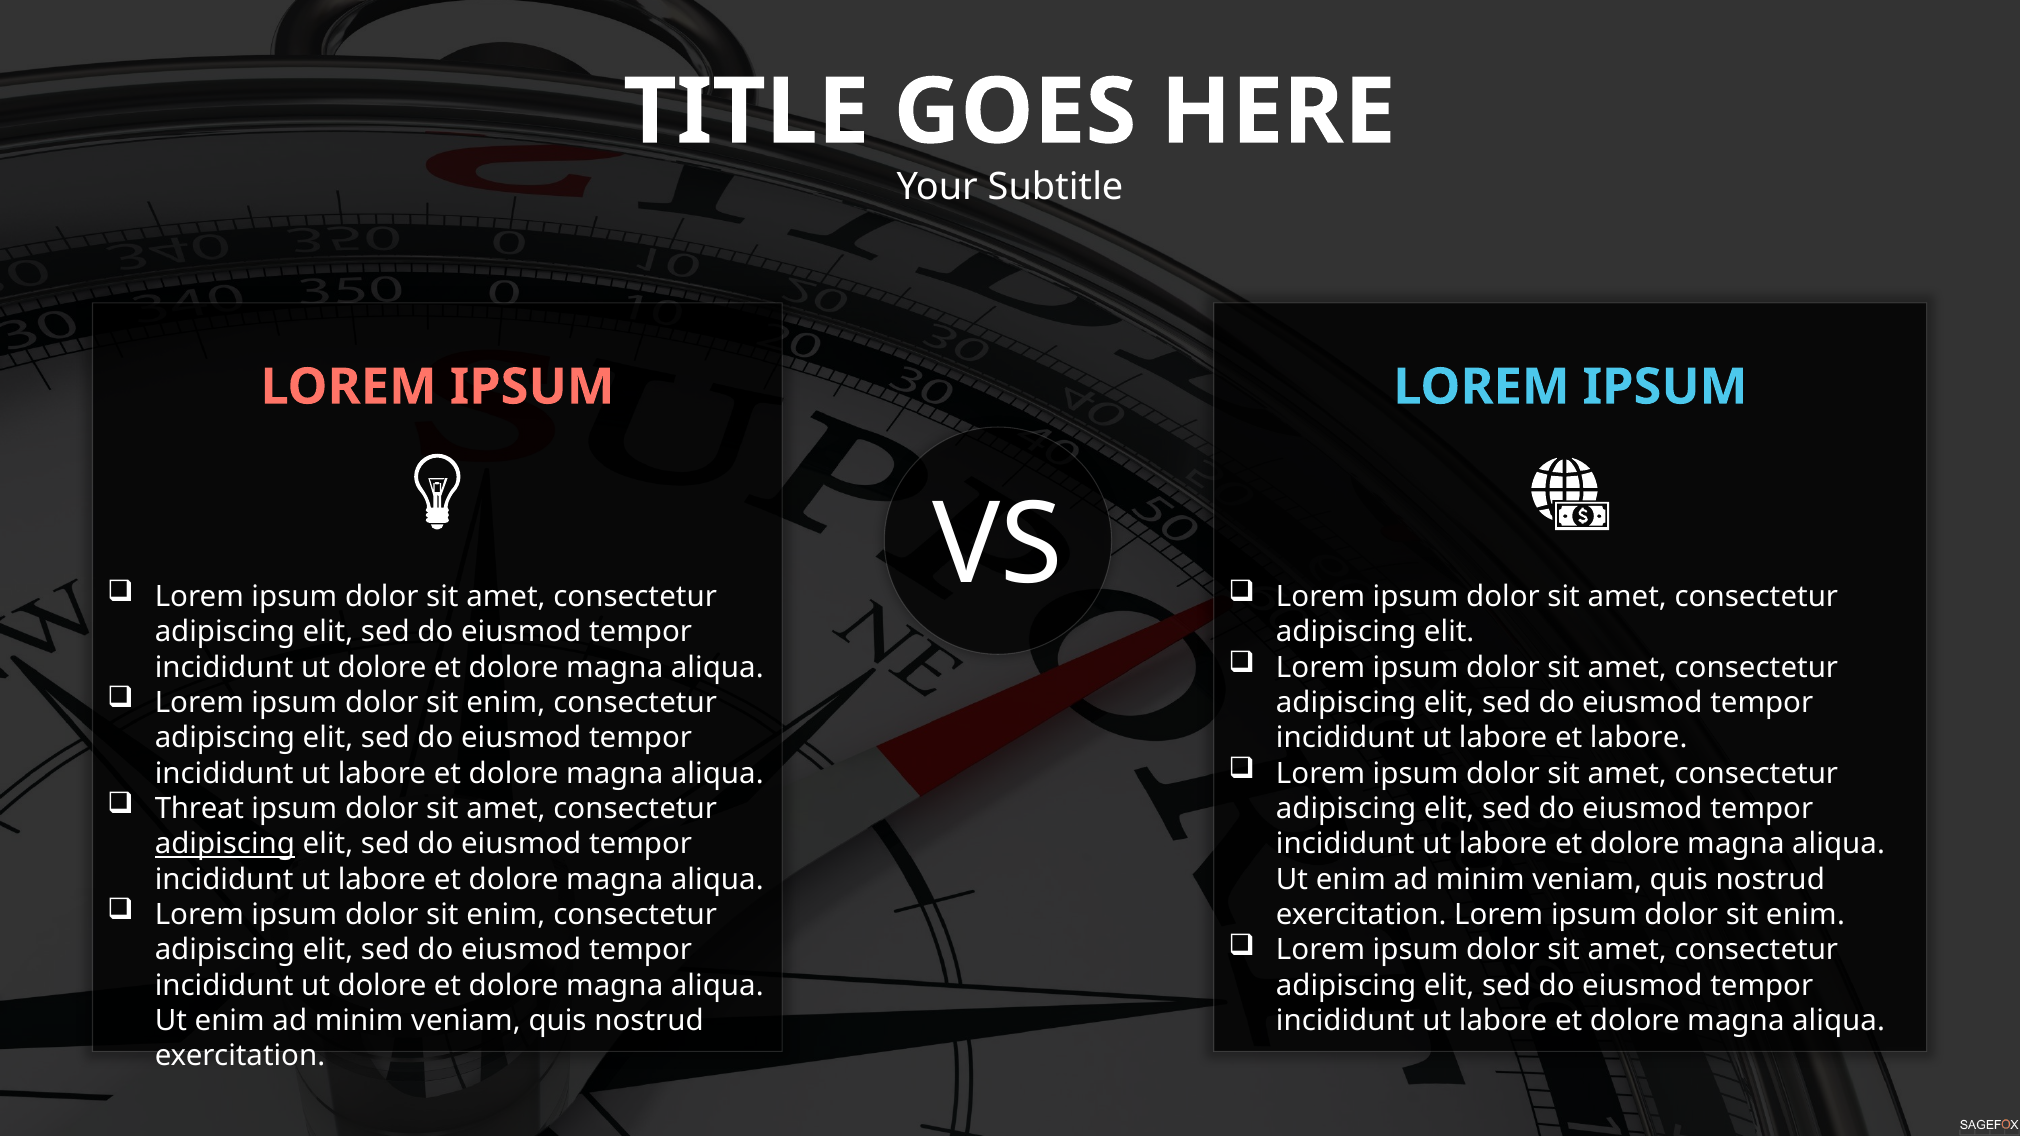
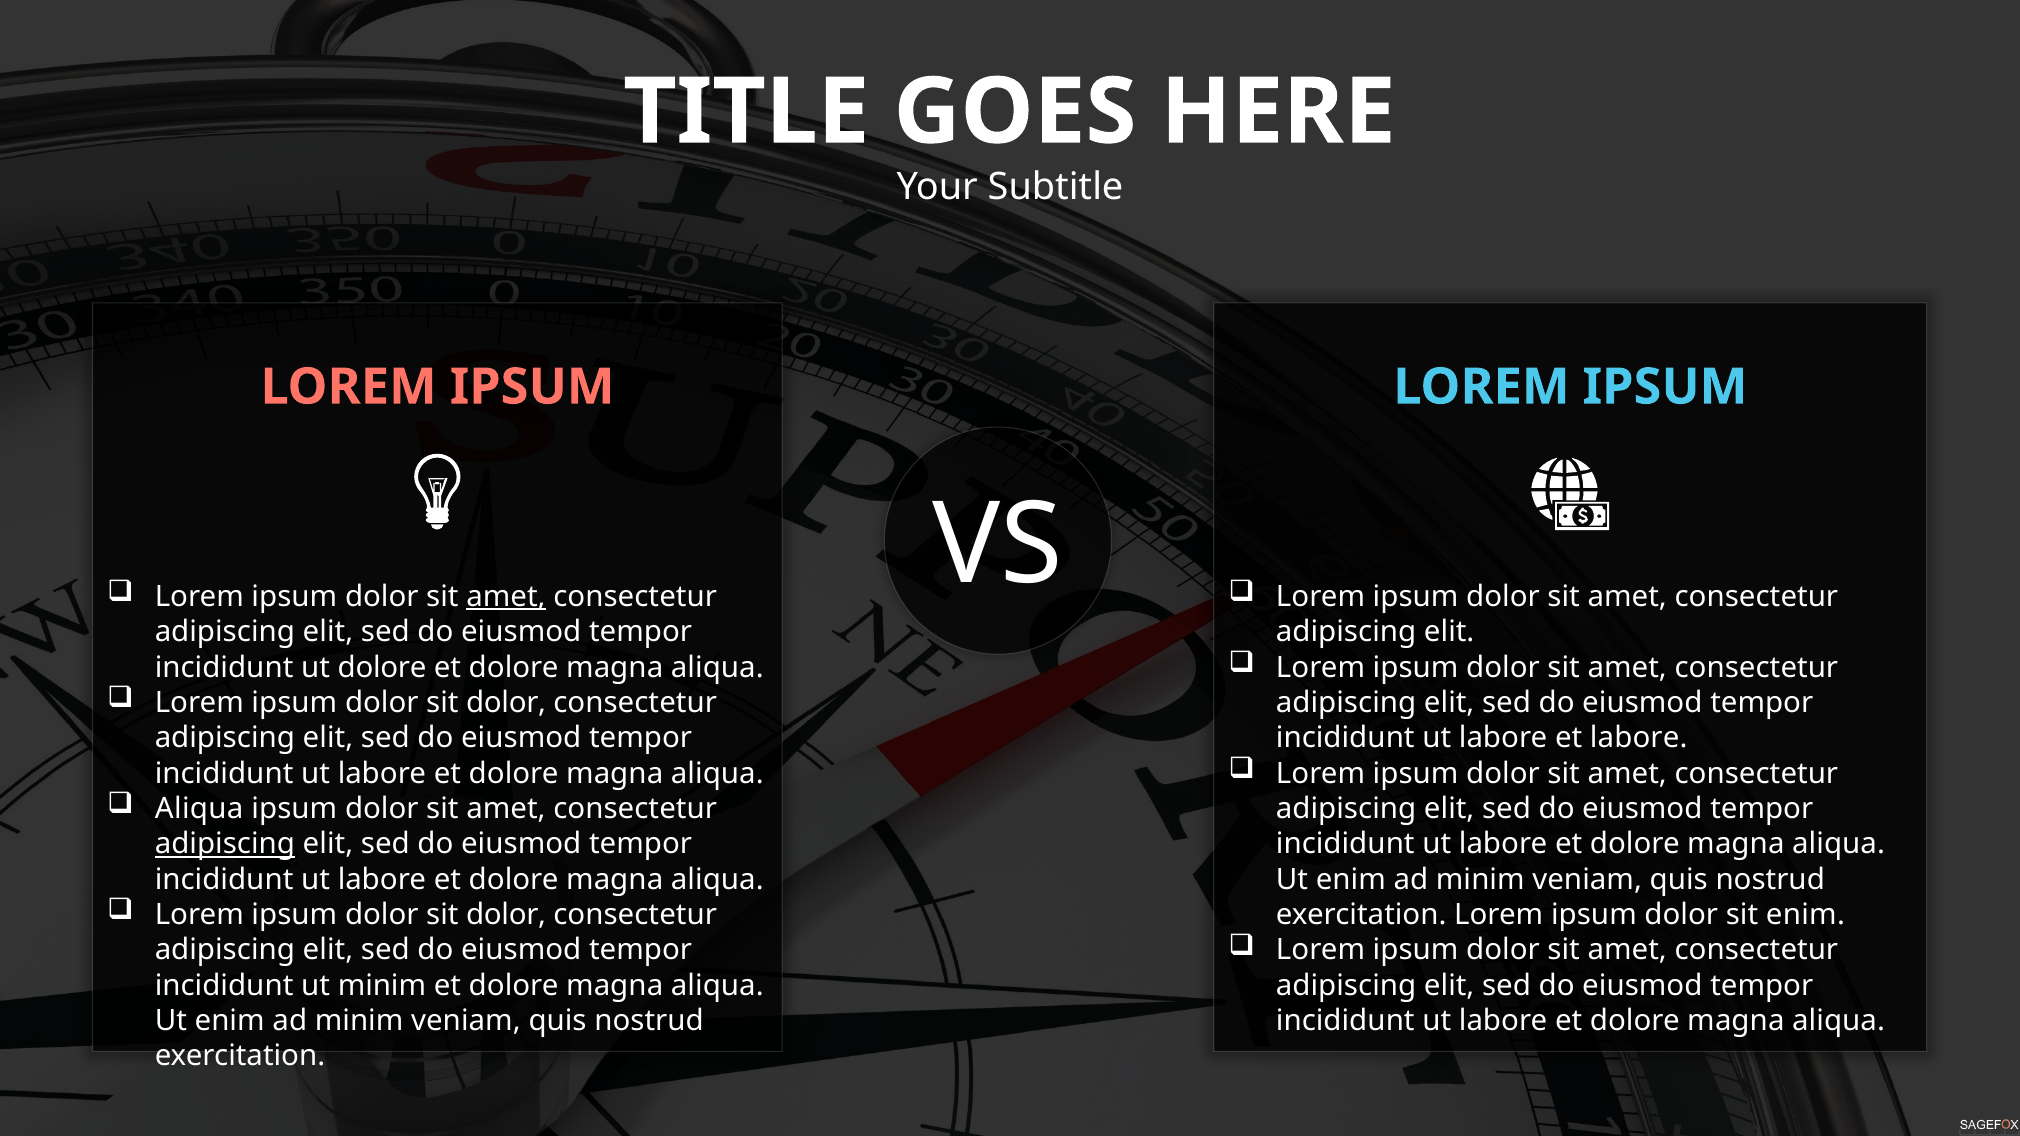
amet underline: none -> present (506, 597)
enim: enim -> dolor (506, 703)
Threat: Threat -> Aliqua (199, 809)
enim: enim -> dolor (506, 915)
dolore: dolore -> minim (382, 986)
